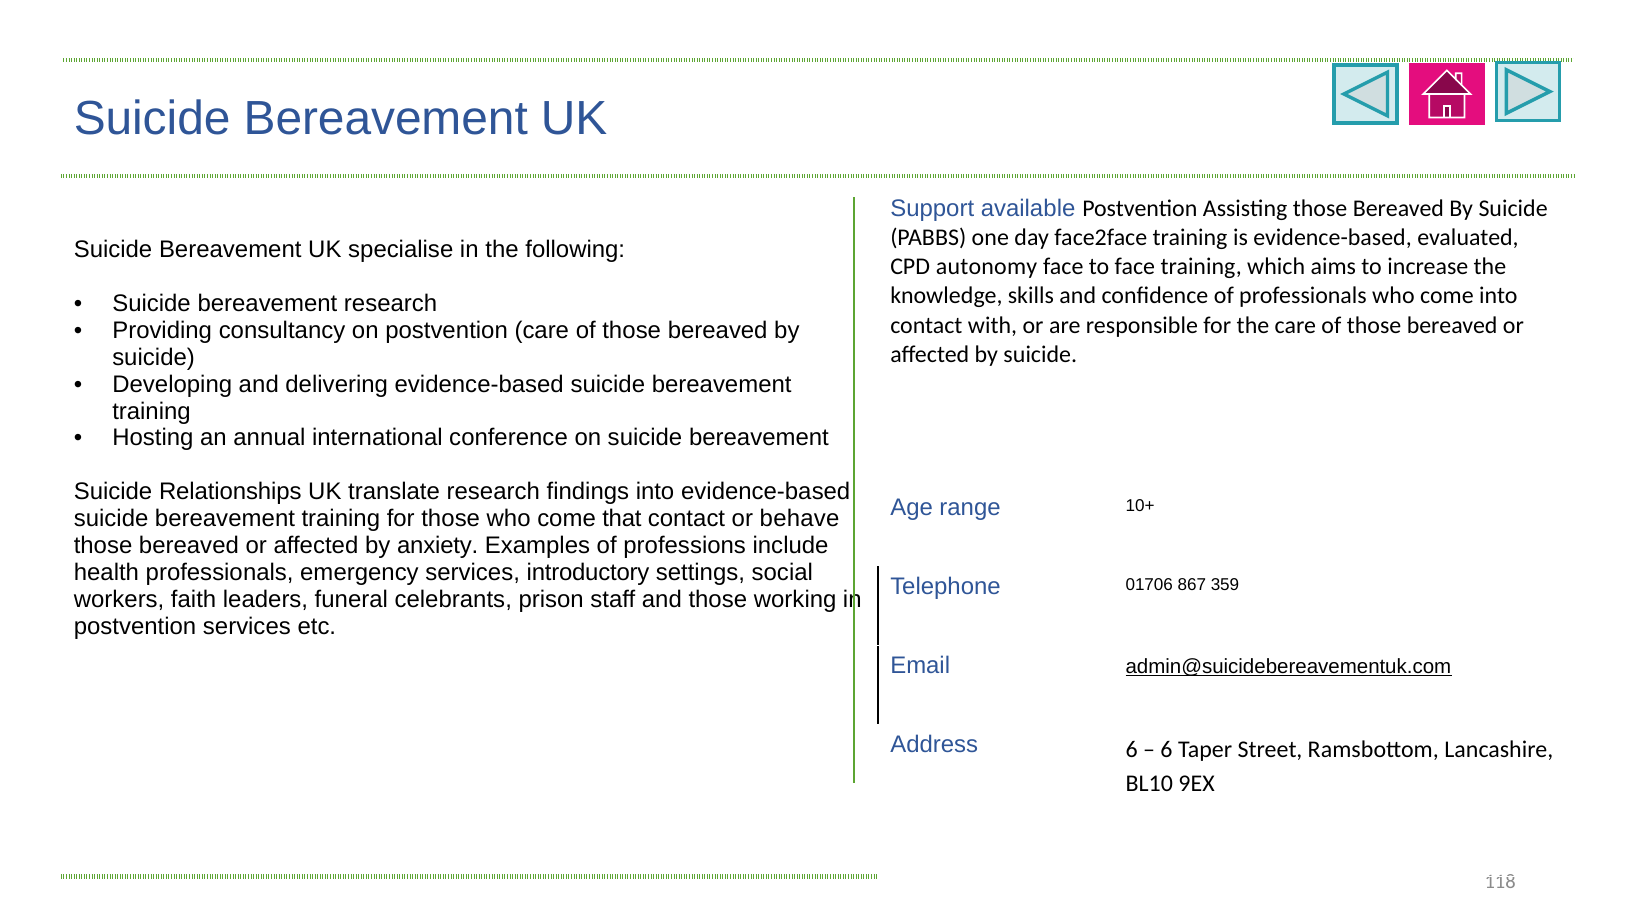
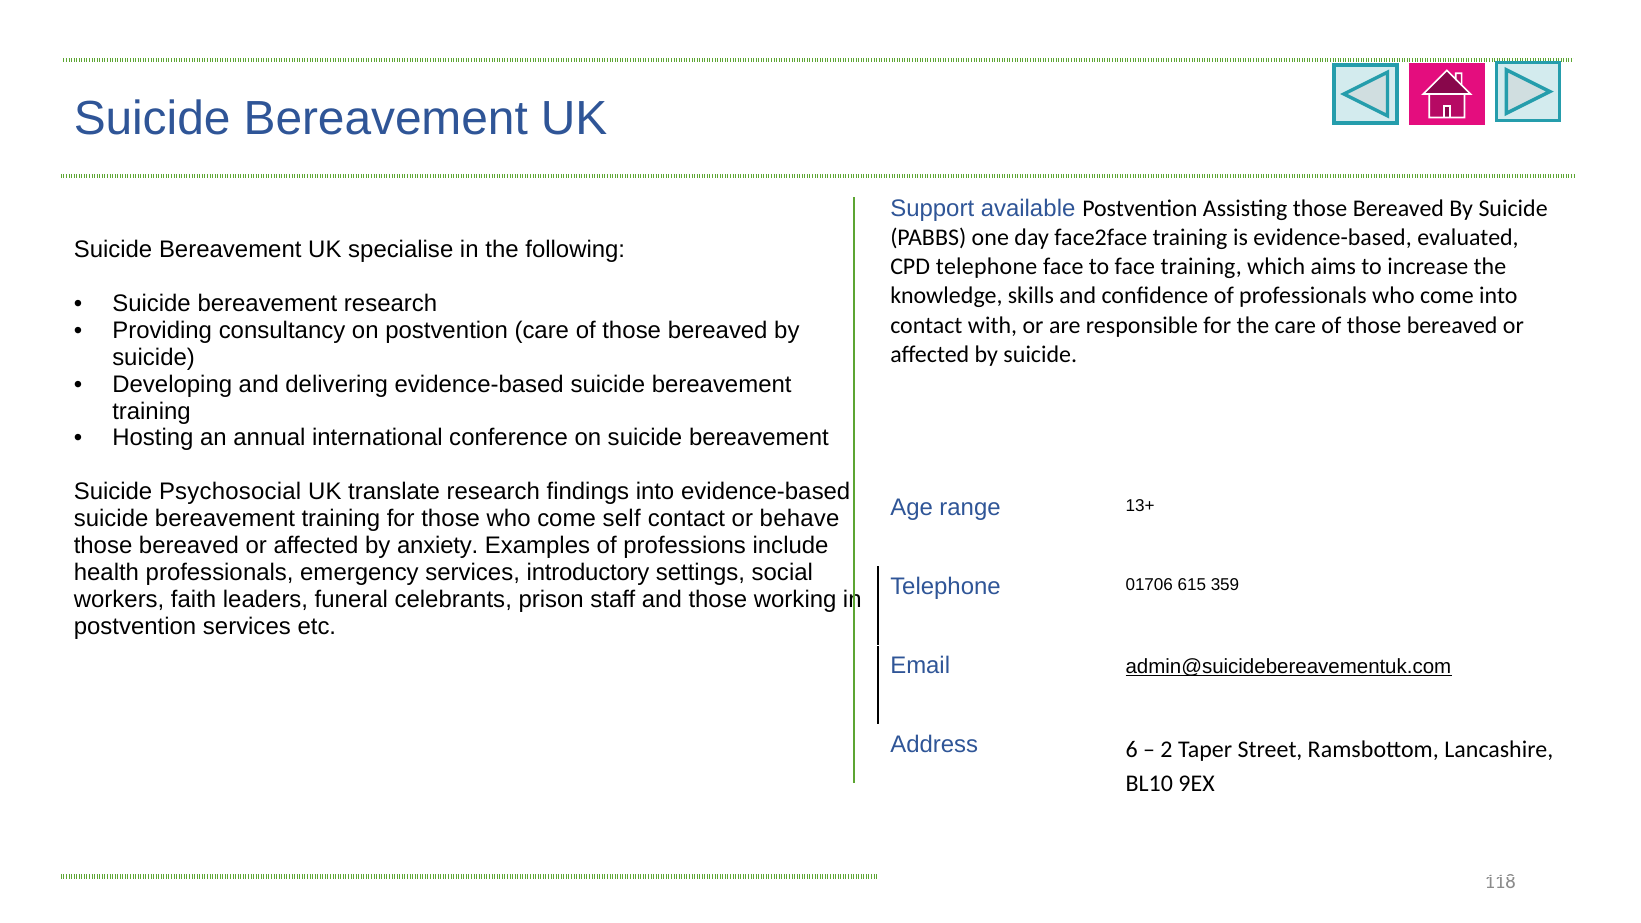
CPD autonomy: autonomy -> telephone (987, 267)
Relationships: Relationships -> Psychosocial (230, 492)
10+: 10+ -> 13+ (1140, 506)
that: that -> self (622, 519)
867: 867 -> 615 (1192, 585)
6: 6 -> 2 (1167, 750)
